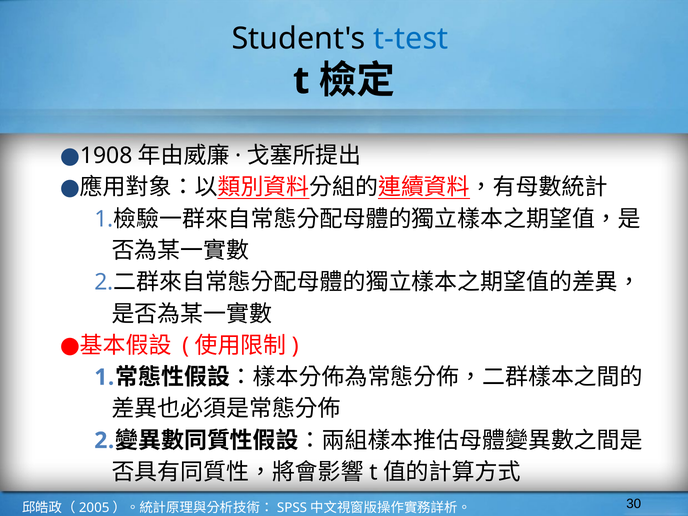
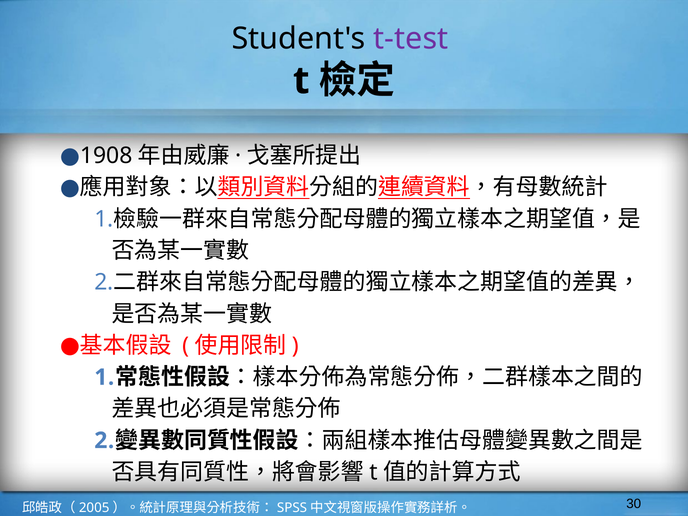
t-test colour: blue -> purple (411, 39)
